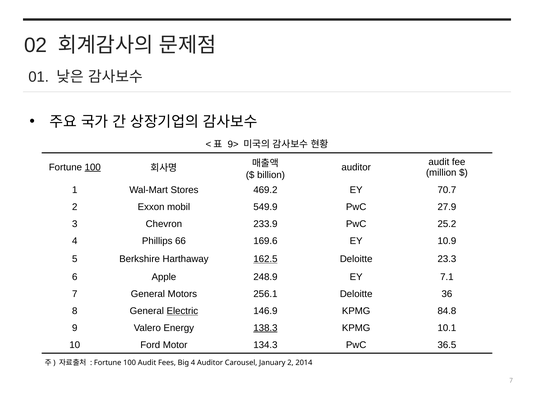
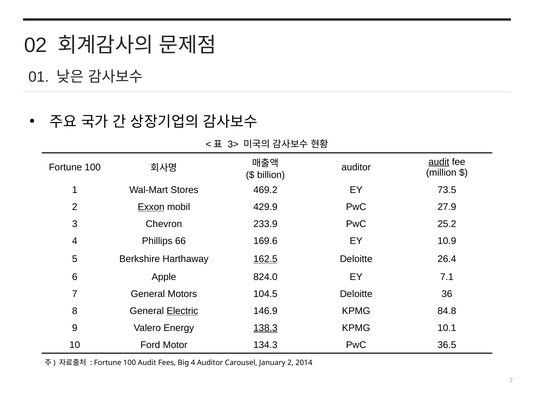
9>: 9> -> 3> (233, 144)
audit underline: none -> present (439, 162)
100 underline: present -> none (93, 167)
70.7: 70.7 -> 73.5 (447, 190)
Exxon underline: none -> present (151, 207)
549.9: 549.9 -> 429.9 (265, 207)
23.3: 23.3 -> 26.4 (447, 259)
248.9: 248.9 -> 824.0 (265, 277)
256.1: 256.1 -> 104.5 (265, 294)
